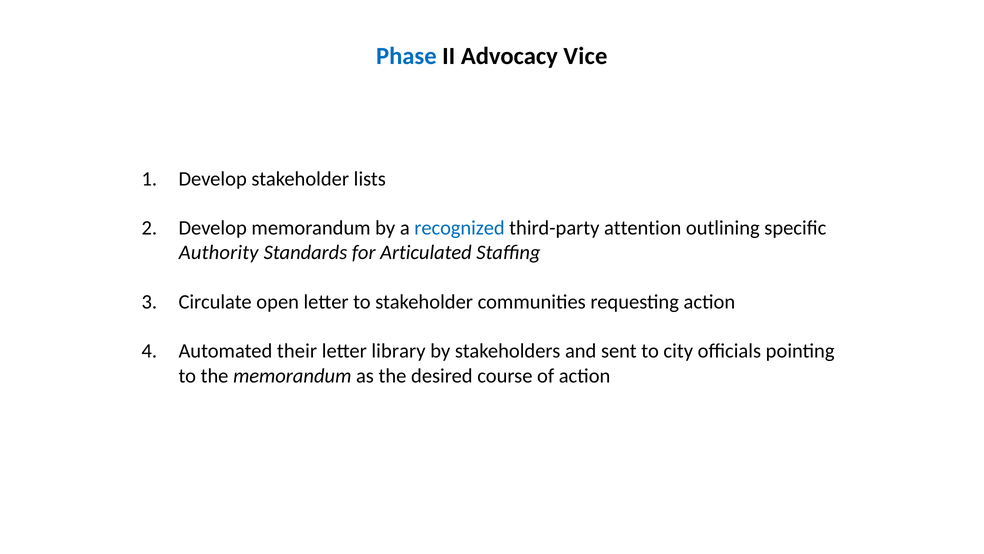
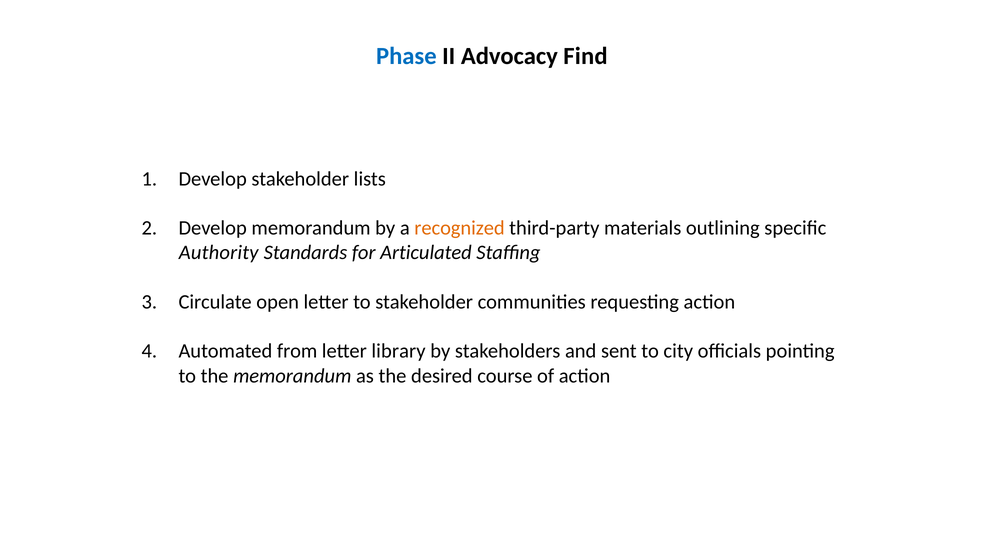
Vice: Vice -> Find (585, 56)
recognized colour: blue -> orange (460, 228)
attention: attention -> materials (643, 228)
their: their -> from (297, 351)
